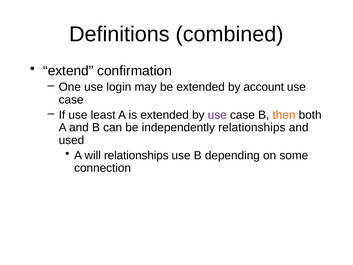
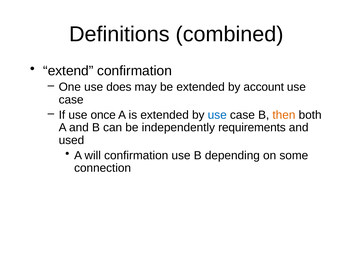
login: login -> does (119, 87)
least: least -> once (103, 115)
use colour: purple -> blue (217, 115)
independently relationships: relationships -> requirements (252, 127)
will relationships: relationships -> confirmation (136, 155)
